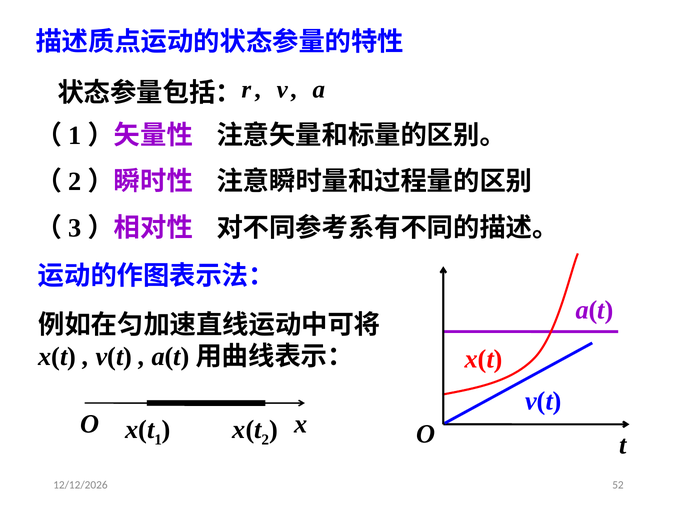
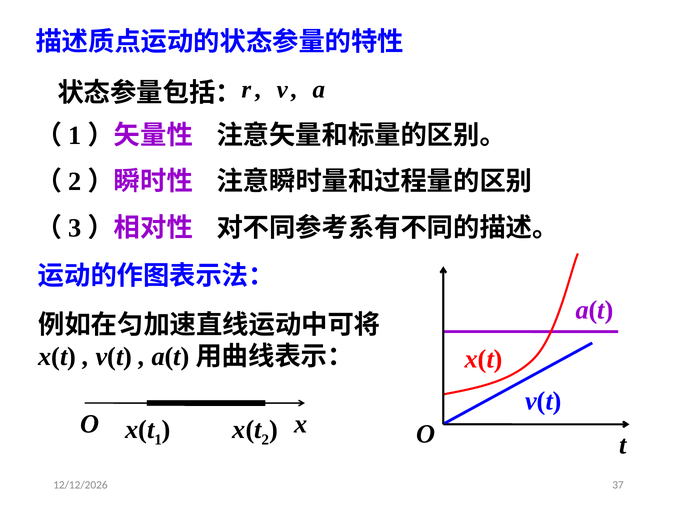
52: 52 -> 37 (618, 485)
